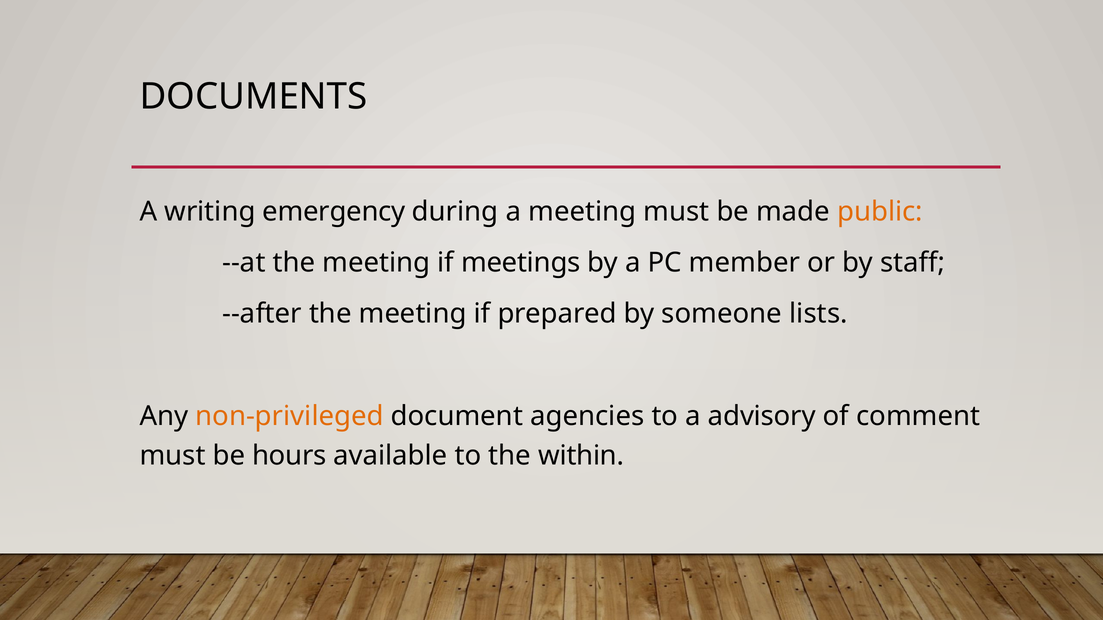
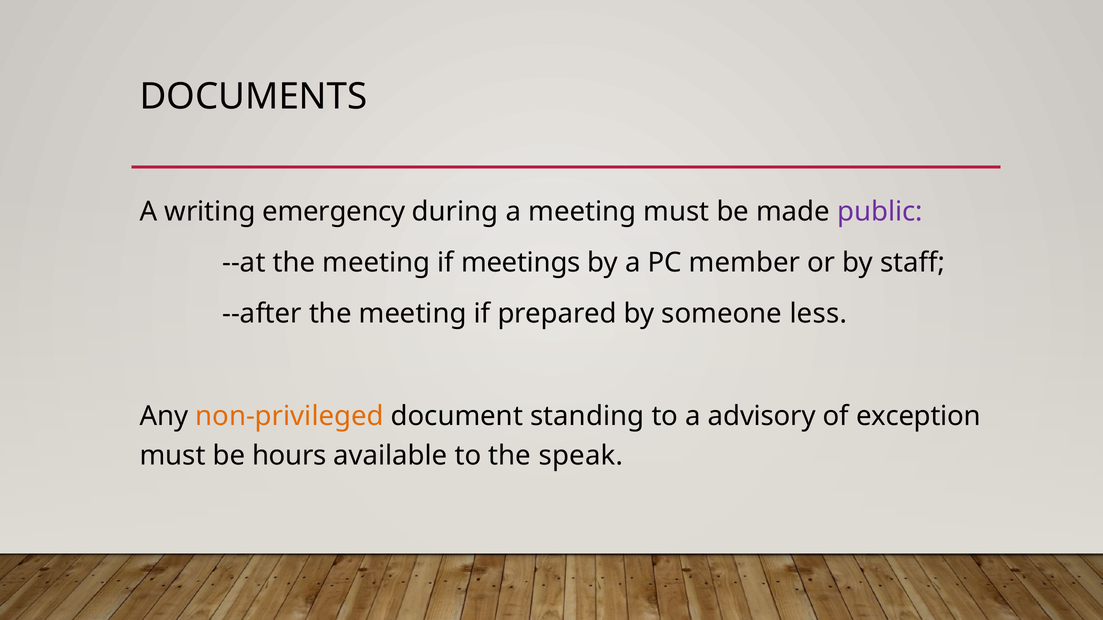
public colour: orange -> purple (880, 212)
lists: lists -> less (818, 314)
agencies: agencies -> standing (587, 416)
comment: comment -> exception (918, 416)
within: within -> speak (581, 456)
